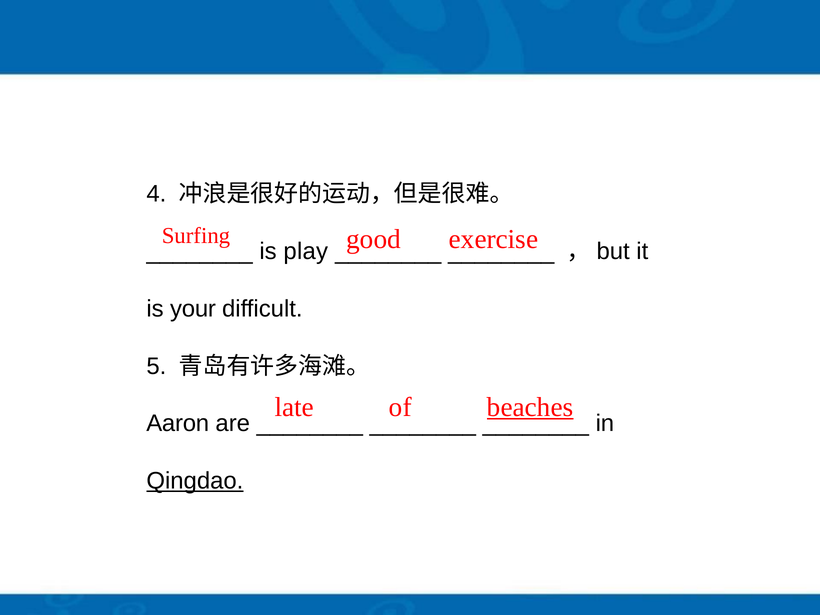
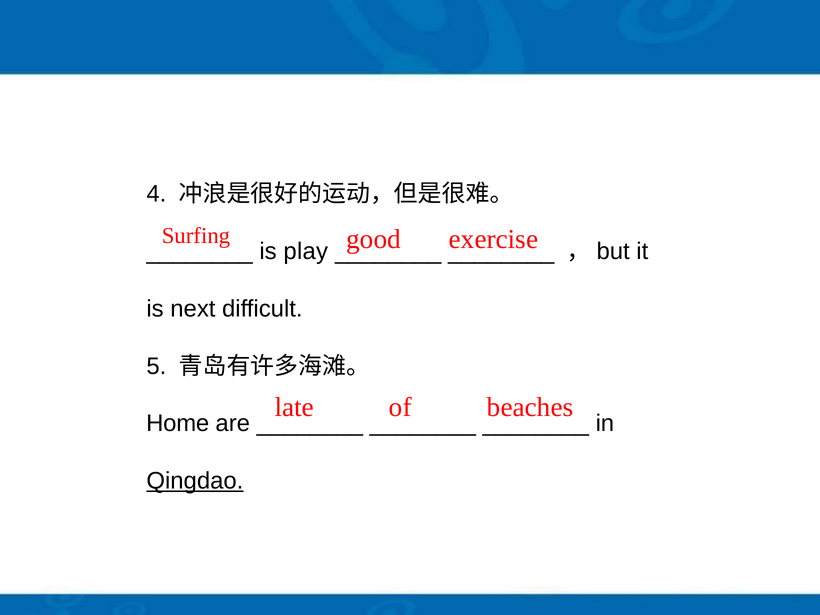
your: your -> next (193, 309)
beaches underline: present -> none (530, 407)
Aaron: Aaron -> Home (178, 424)
